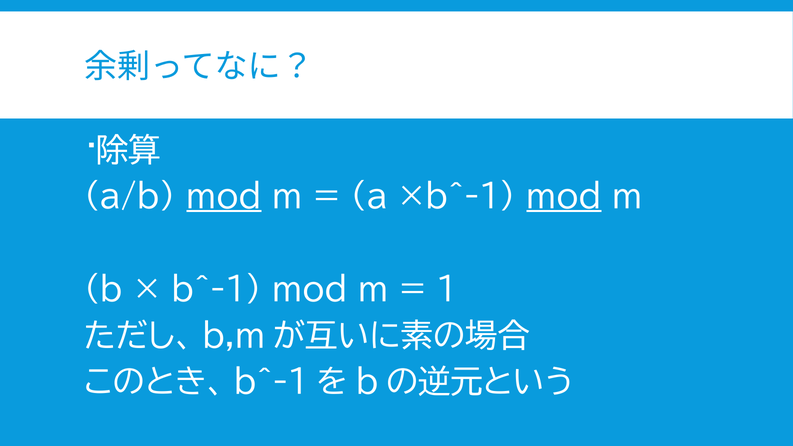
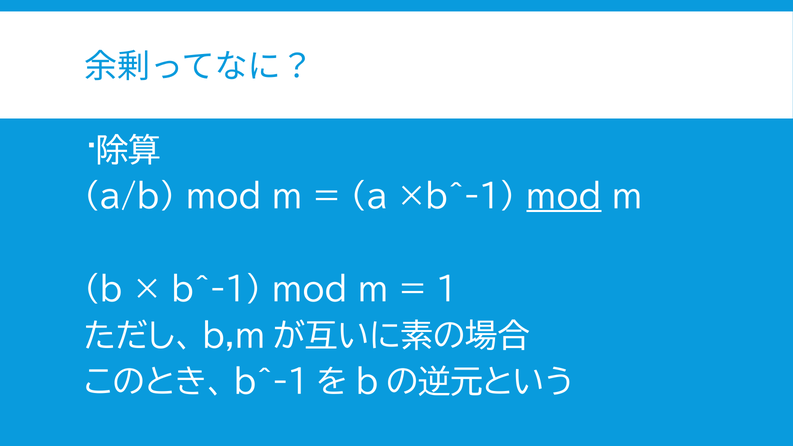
mod underline: present -> none (224, 197)
